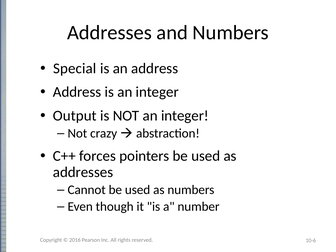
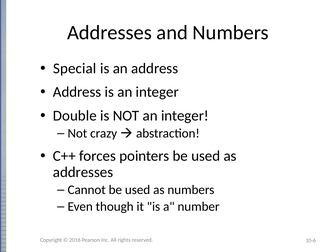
Output: Output -> Double (75, 116)
